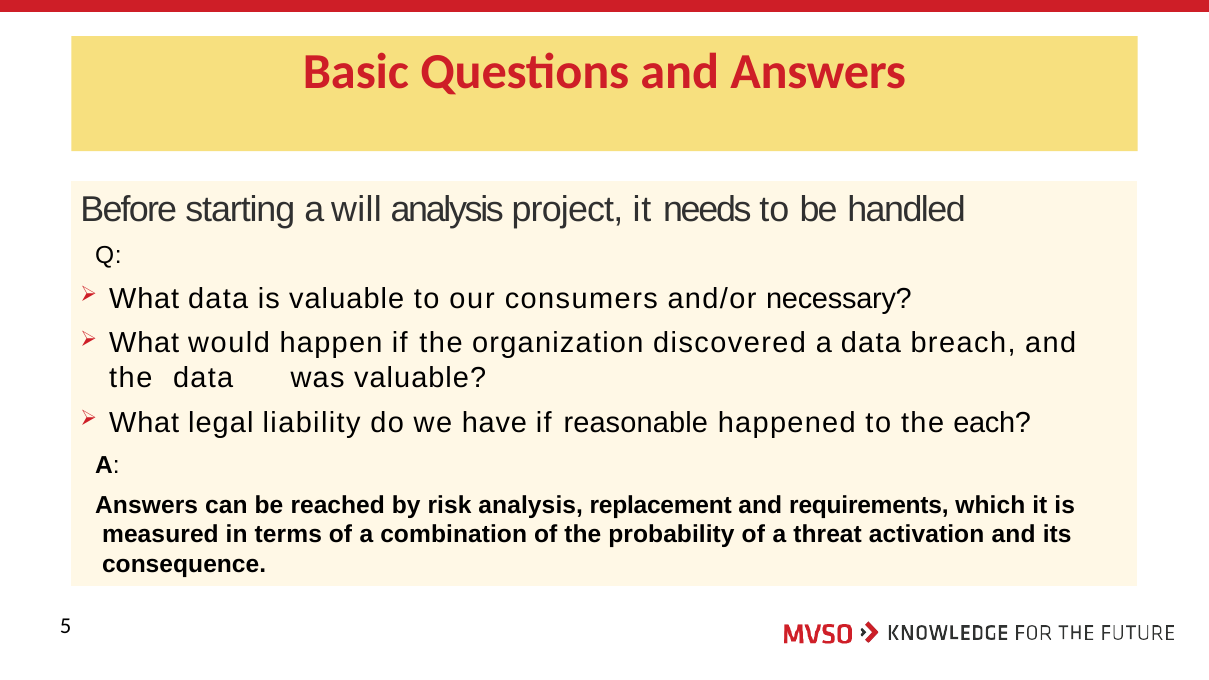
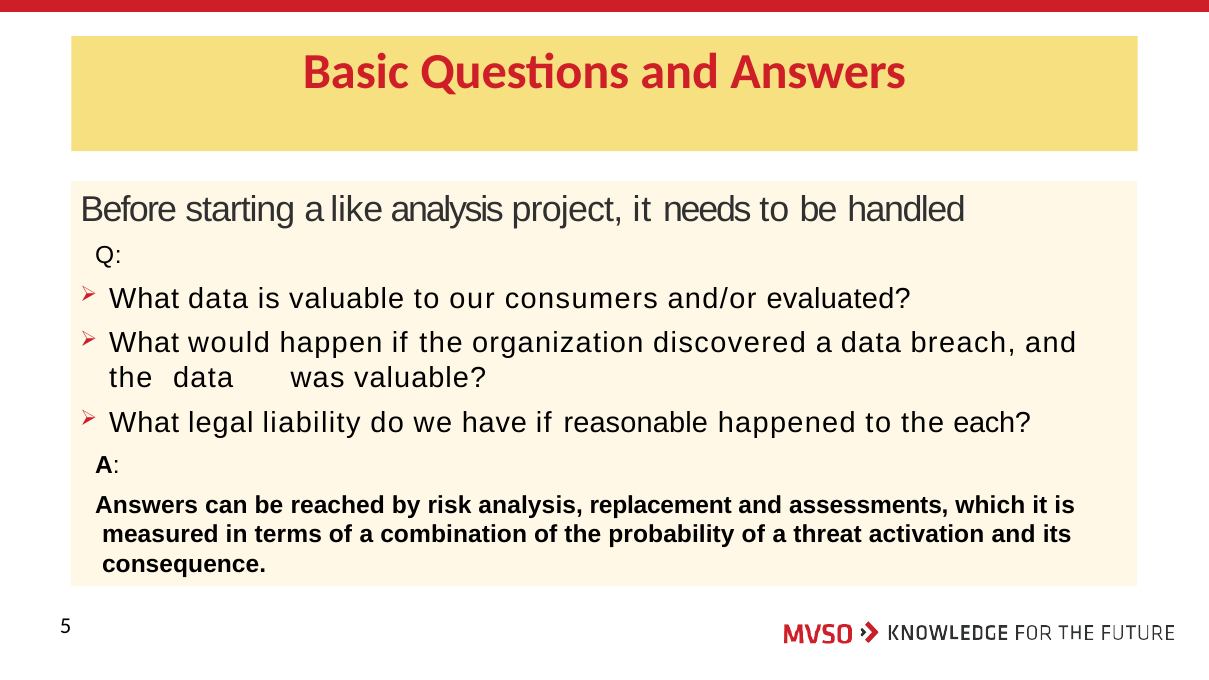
will: will -> like (357, 210)
necessary: necessary -> evaluated (839, 299)
requirements: requirements -> assessments (869, 505)
